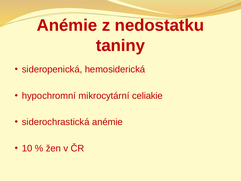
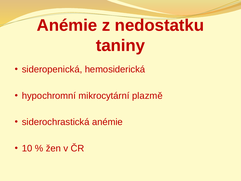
celiakie: celiakie -> plazmě (147, 96)
